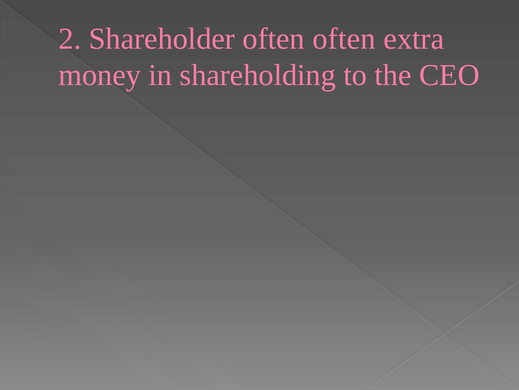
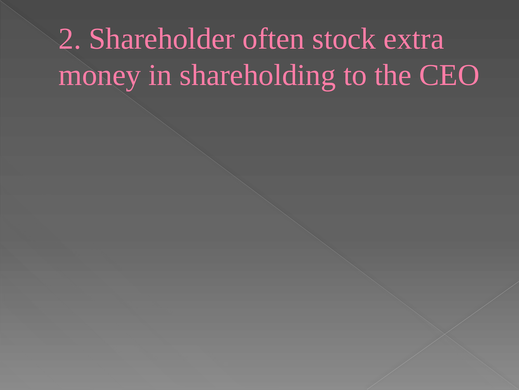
often often: often -> stock (344, 39)
